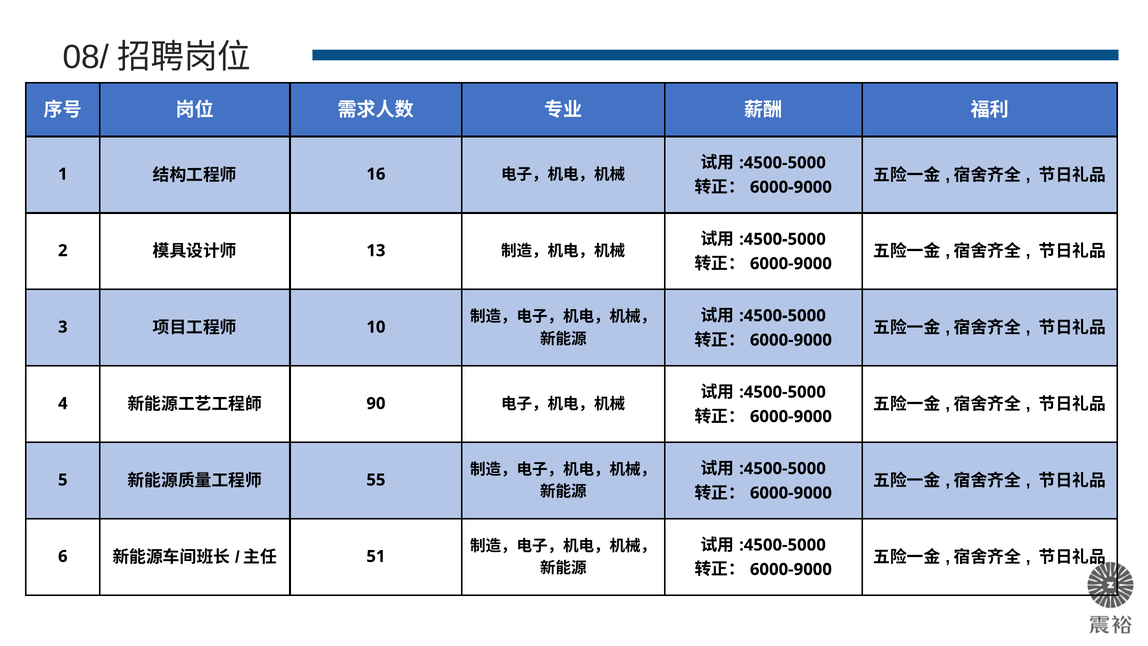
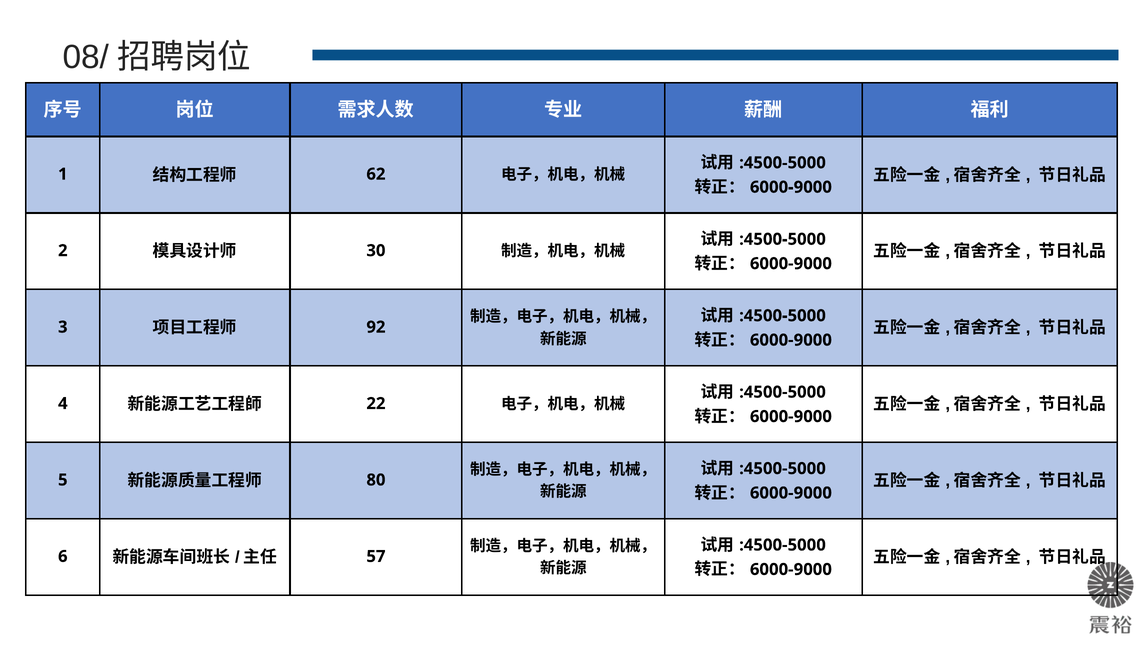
16: 16 -> 62 (376, 174)
13: 13 -> 30 (376, 251)
10: 10 -> 92 (376, 327)
90: 90 -> 22 (376, 403)
55: 55 -> 80 (376, 480)
51: 51 -> 57 (376, 556)
